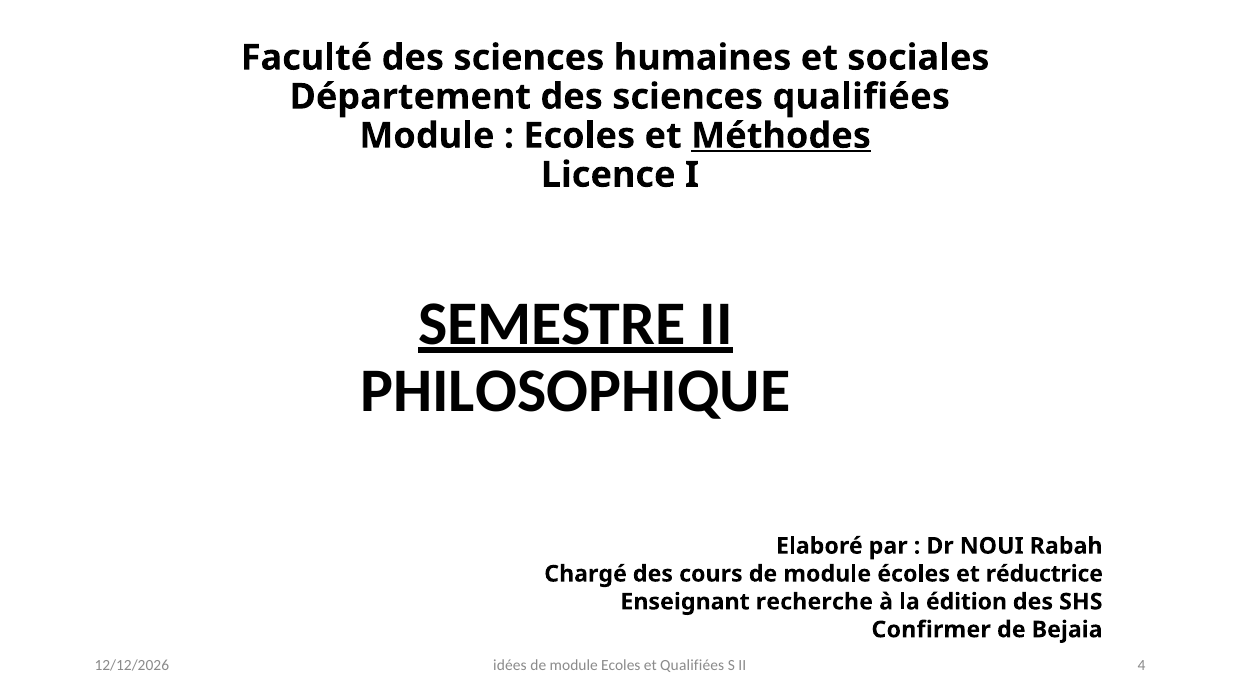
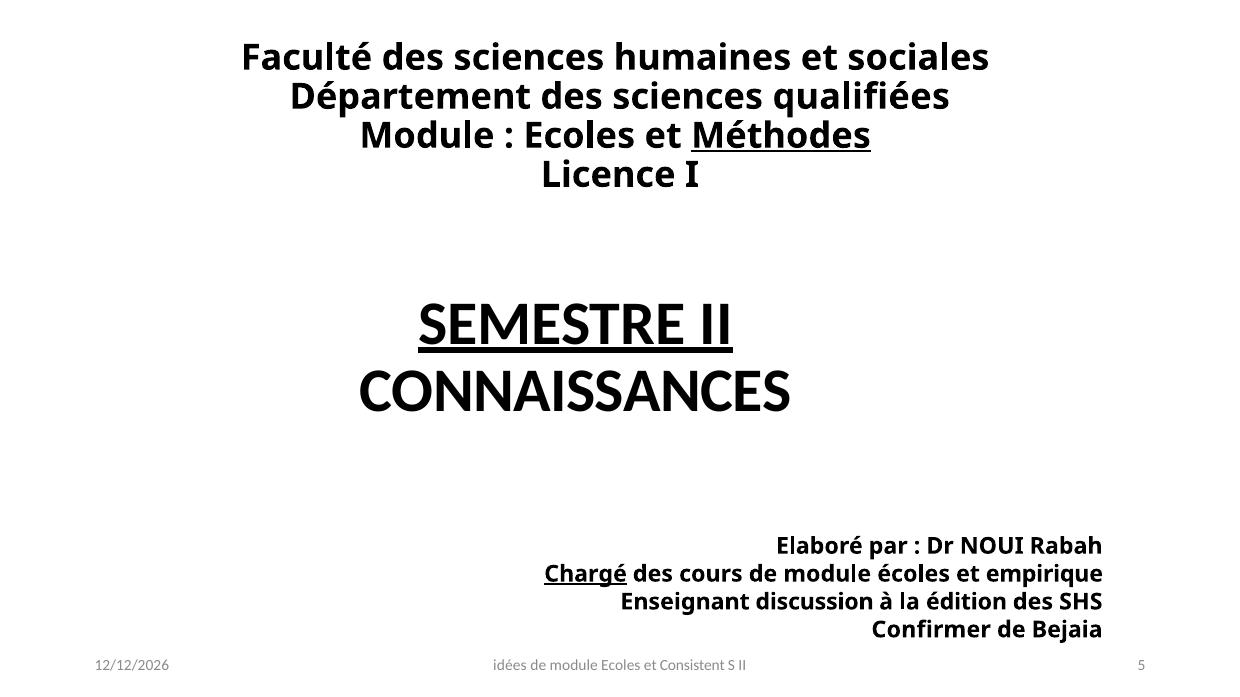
PHILOSOPHIQUE: PHILOSOPHIQUE -> CONNAISSANCES (576, 391)
Chargé underline: none -> present (586, 574)
réductrice: réductrice -> empirique (1044, 574)
recherche: recherche -> discussion (815, 602)
et Qualifiées: Qualifiées -> Consistent (692, 666)
4: 4 -> 5 (1142, 666)
